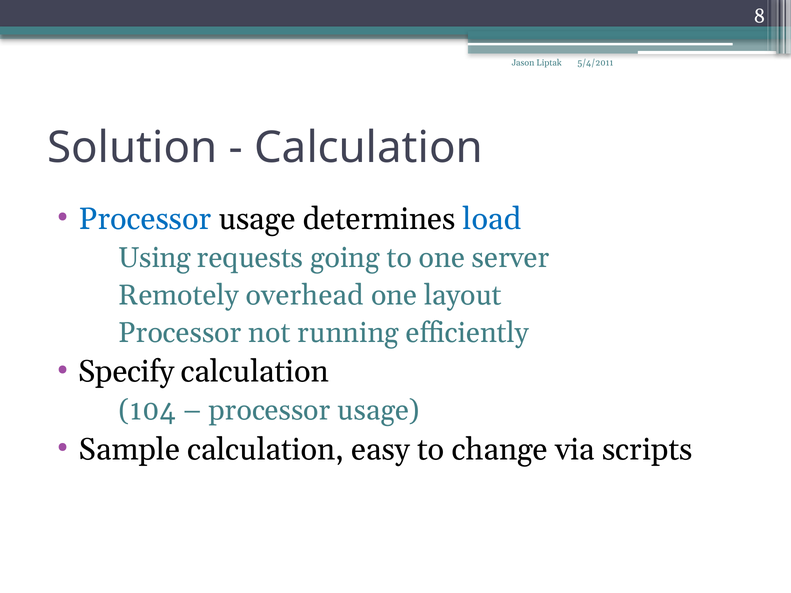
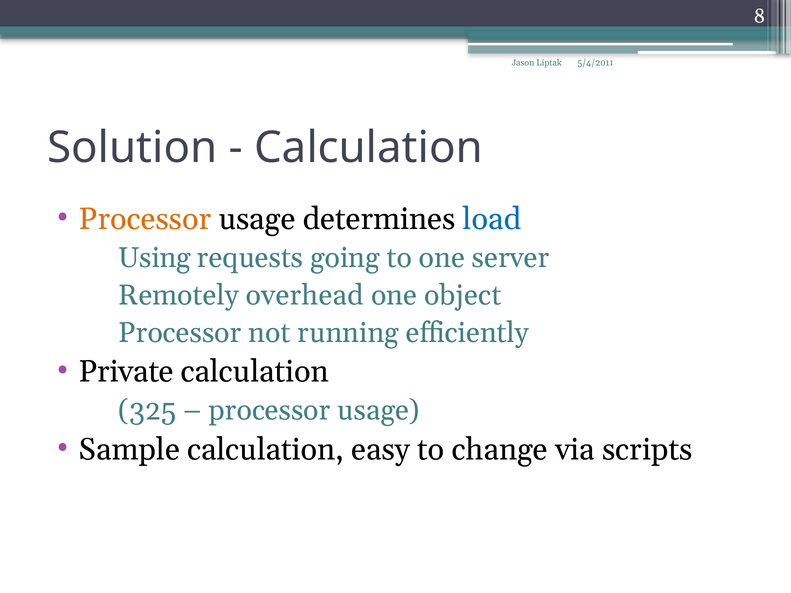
Processor colour: blue -> orange (145, 219)
layout: layout -> object (463, 295)
Specify: Specify -> Private (126, 372)
104: 104 -> 325 (147, 411)
